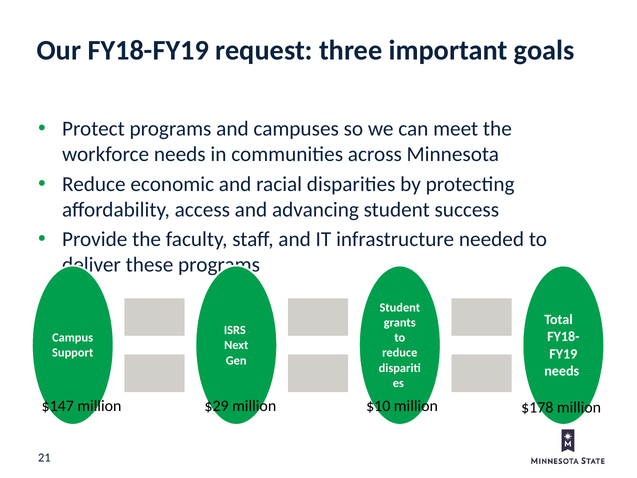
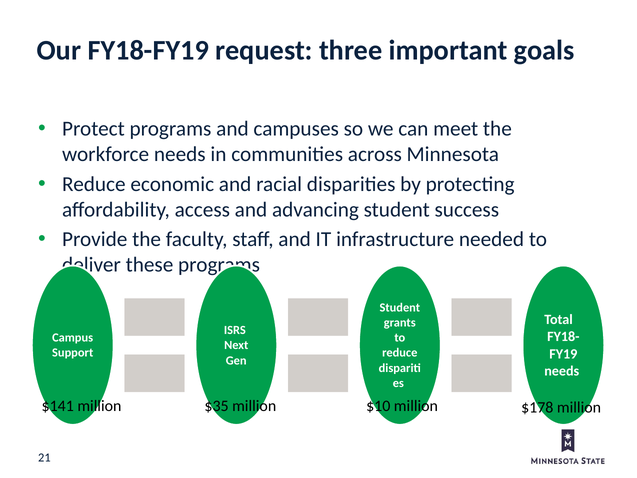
$147: $147 -> $141 (58, 406)
$29: $29 -> $35 (217, 406)
